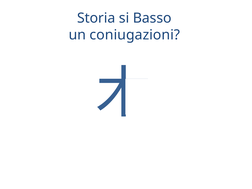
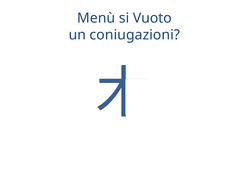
Storia: Storia -> Menù (96, 18)
Basso: Basso -> Vuoto (152, 18)
